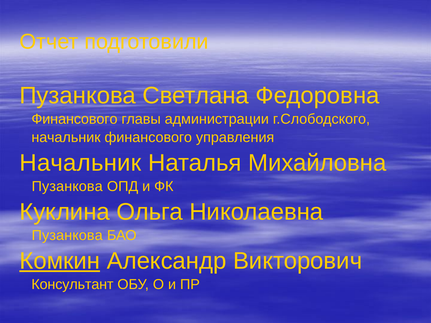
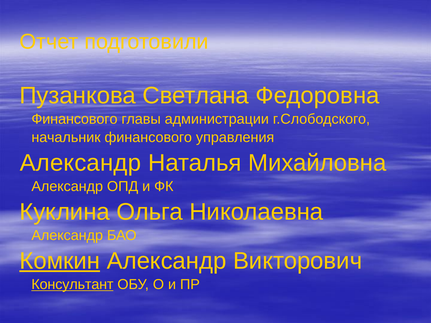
Начальник: Начальник -> Александр (80, 163)
Пузанкова: Пузанкова -> Александр (67, 187)
Пузанкова: Пузанкова -> Александр (67, 236)
Консультант underline: none -> present (72, 285)
